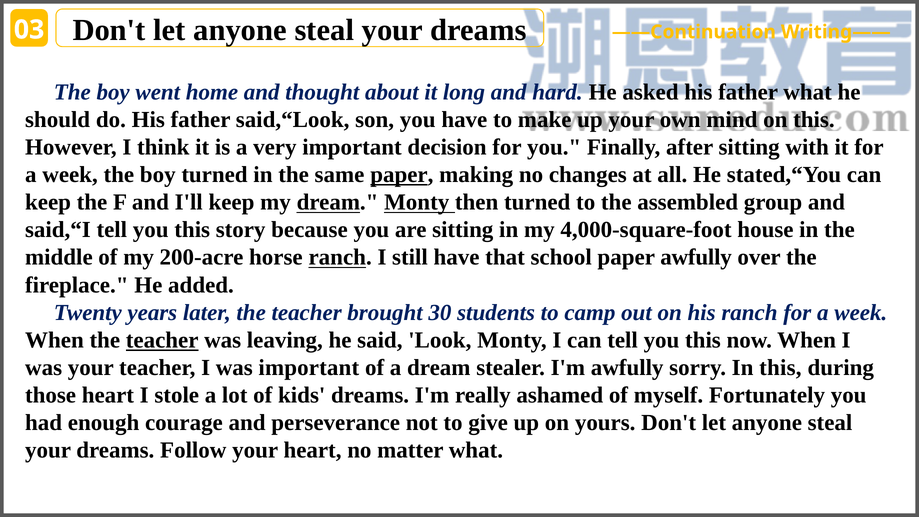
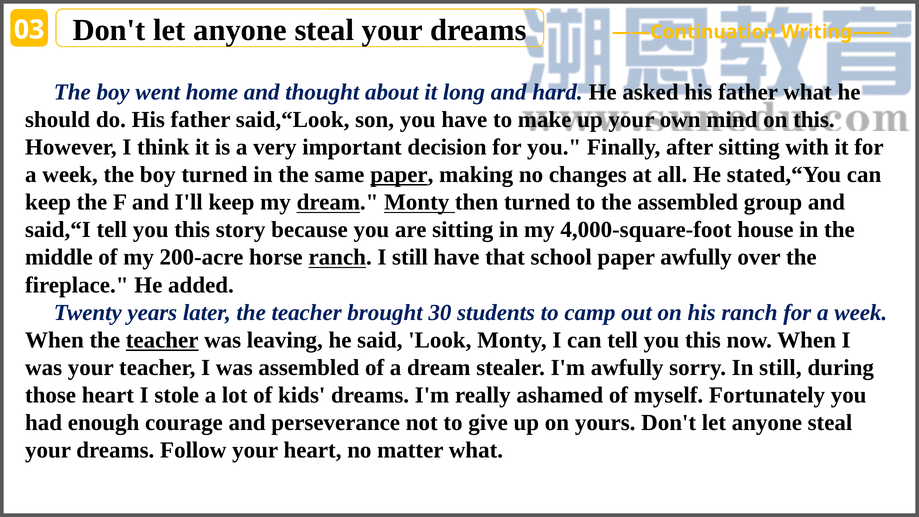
was important: important -> assembled (309, 368)
In this: this -> still (780, 368)
